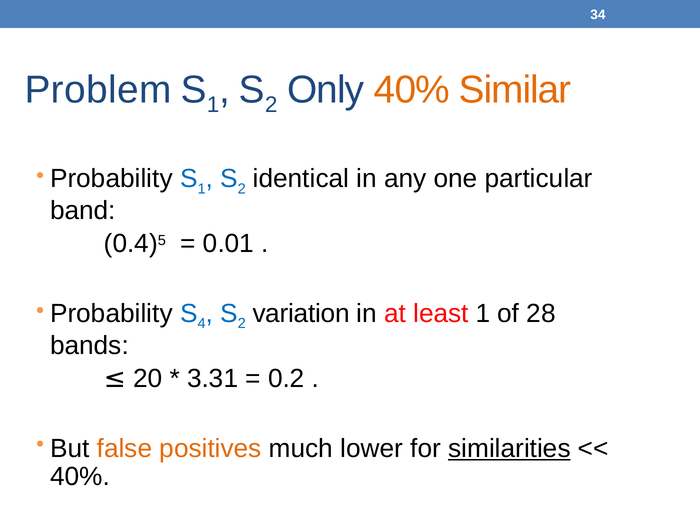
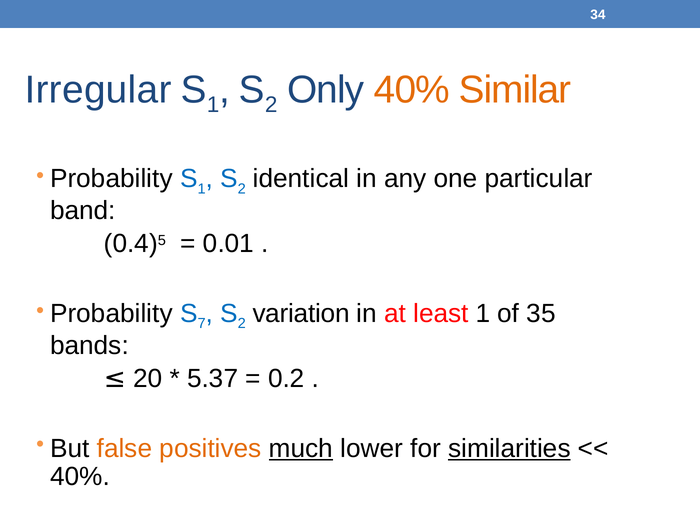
Problem: Problem -> Irregular (98, 90)
4: 4 -> 7 (202, 324)
28: 28 -> 35 (541, 313)
3.31: 3.31 -> 5.37 (213, 379)
much underline: none -> present (301, 448)
